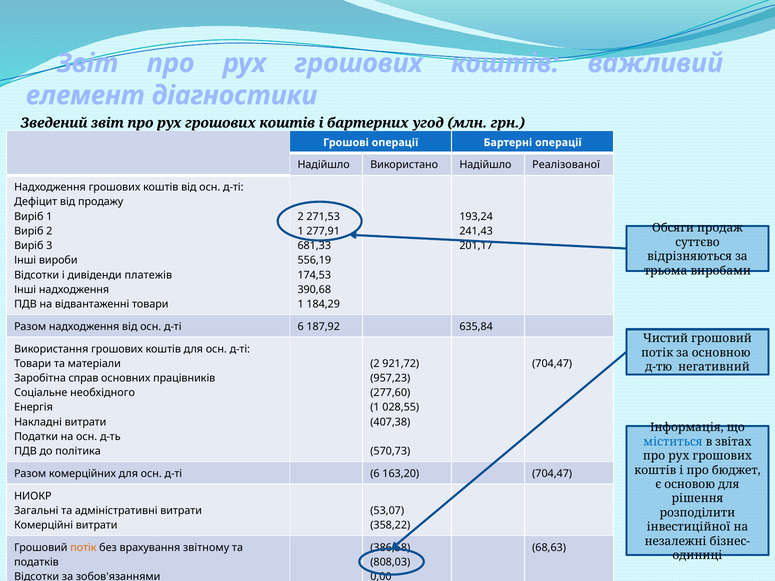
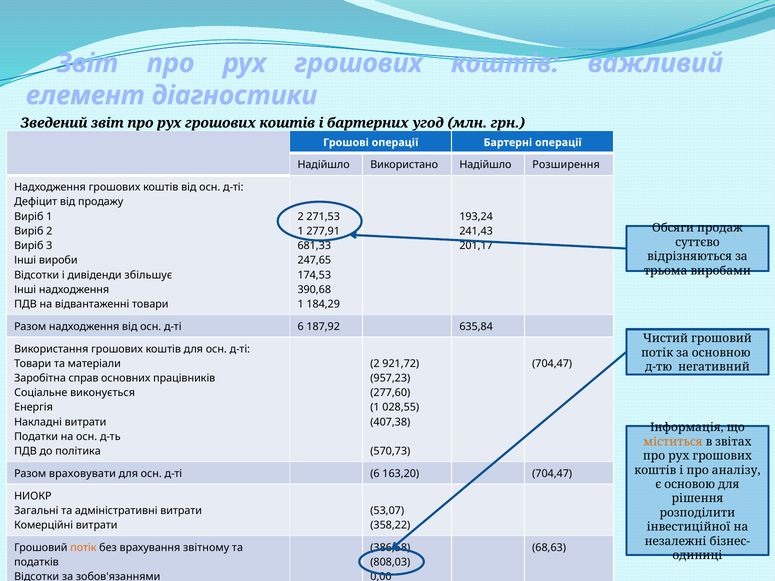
Реалізованої: Реалізованої -> Розширення (566, 165)
556,19: 556,19 -> 247,65 (314, 260)
платежів: платежів -> збільшує (148, 275)
необхідного: необхідного -> виконується (103, 393)
міститься colour: blue -> orange (673, 442)
бюджет: бюджет -> аналізу (736, 470)
комерційних: комерційних -> враховувати (82, 474)
